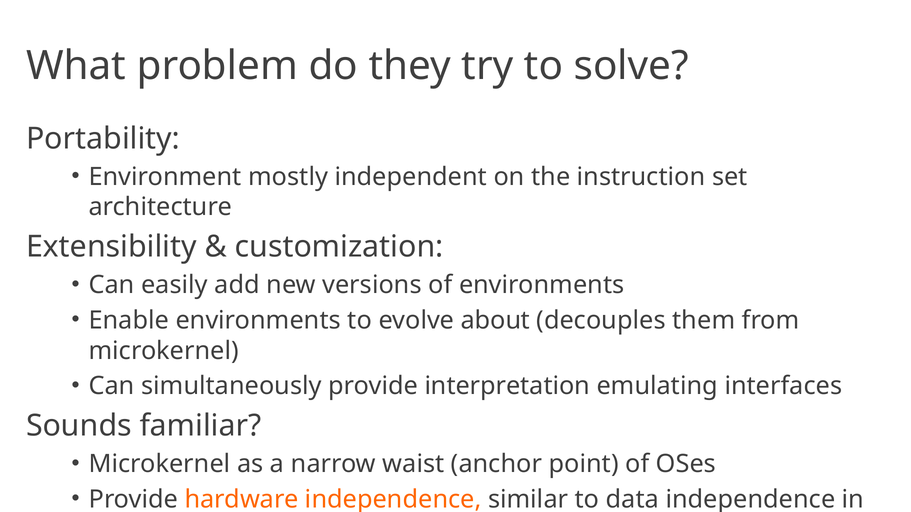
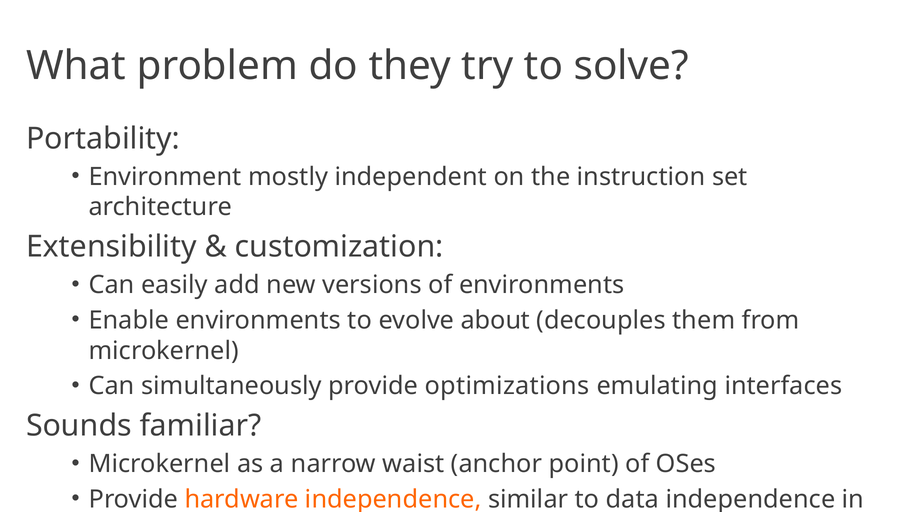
interpretation: interpretation -> optimizations (507, 386)
